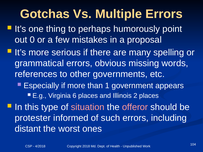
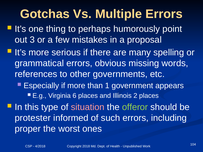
0: 0 -> 3 (32, 40)
offeror colour: pink -> light green (135, 107)
distant: distant -> proper (28, 129)
